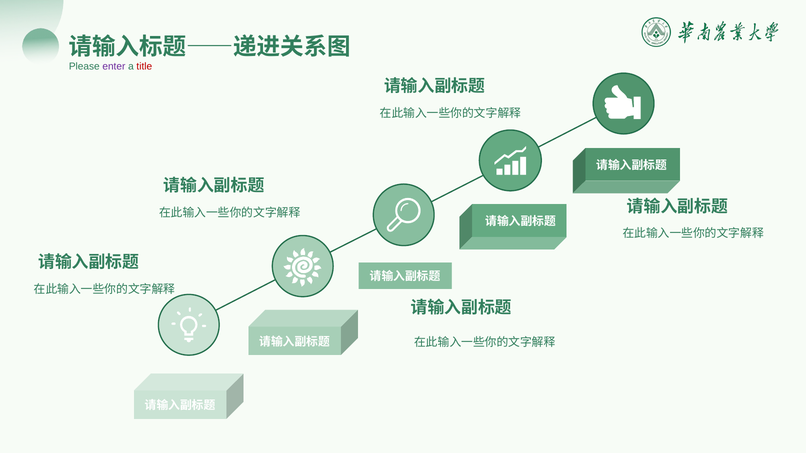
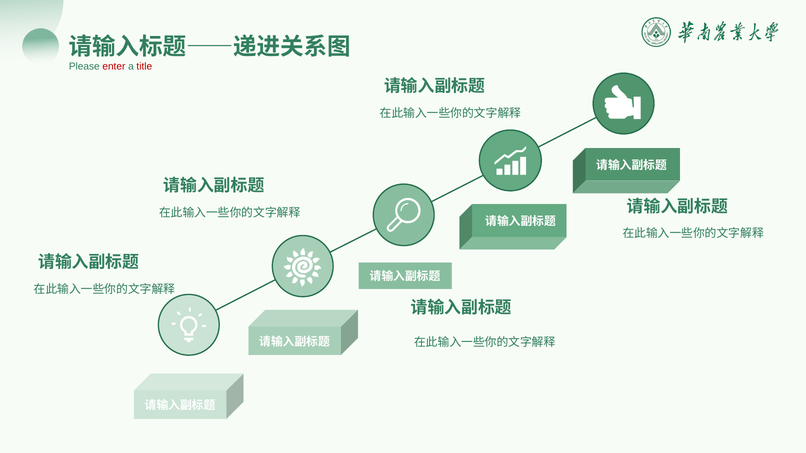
enter colour: purple -> red (114, 67)
